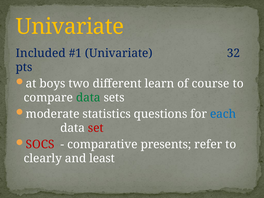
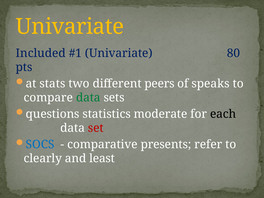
32: 32 -> 80 (234, 53)
boys: boys -> stats (52, 84)
learn: learn -> peers (160, 84)
course: course -> speaks (211, 84)
moderate: moderate -> questions (53, 114)
questions: questions -> moderate (161, 114)
each colour: blue -> black (223, 114)
SOCS colour: red -> blue (40, 144)
